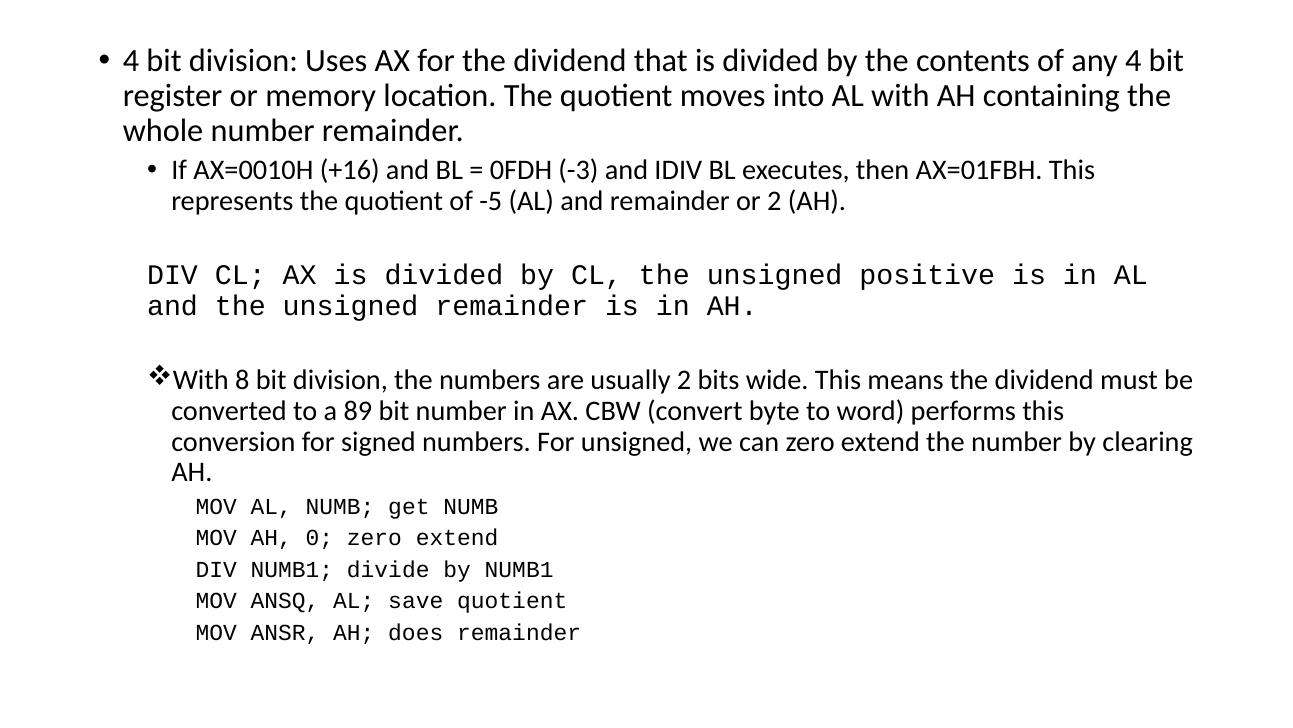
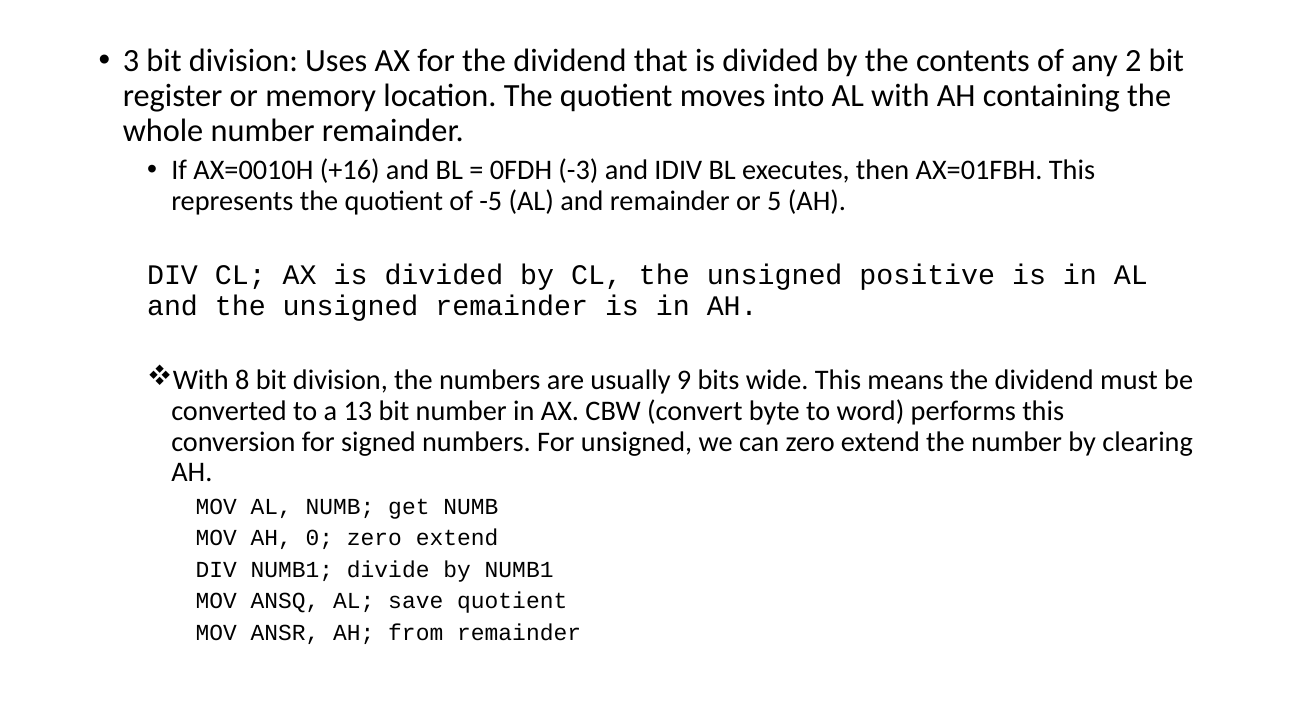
4: 4 -> 3 (131, 61)
any 4: 4 -> 2 (1133, 61)
or 2: 2 -> 5 (774, 201)
usually 2: 2 -> 9 (684, 380)
89: 89 -> 13 (358, 411)
does: does -> from (416, 632)
